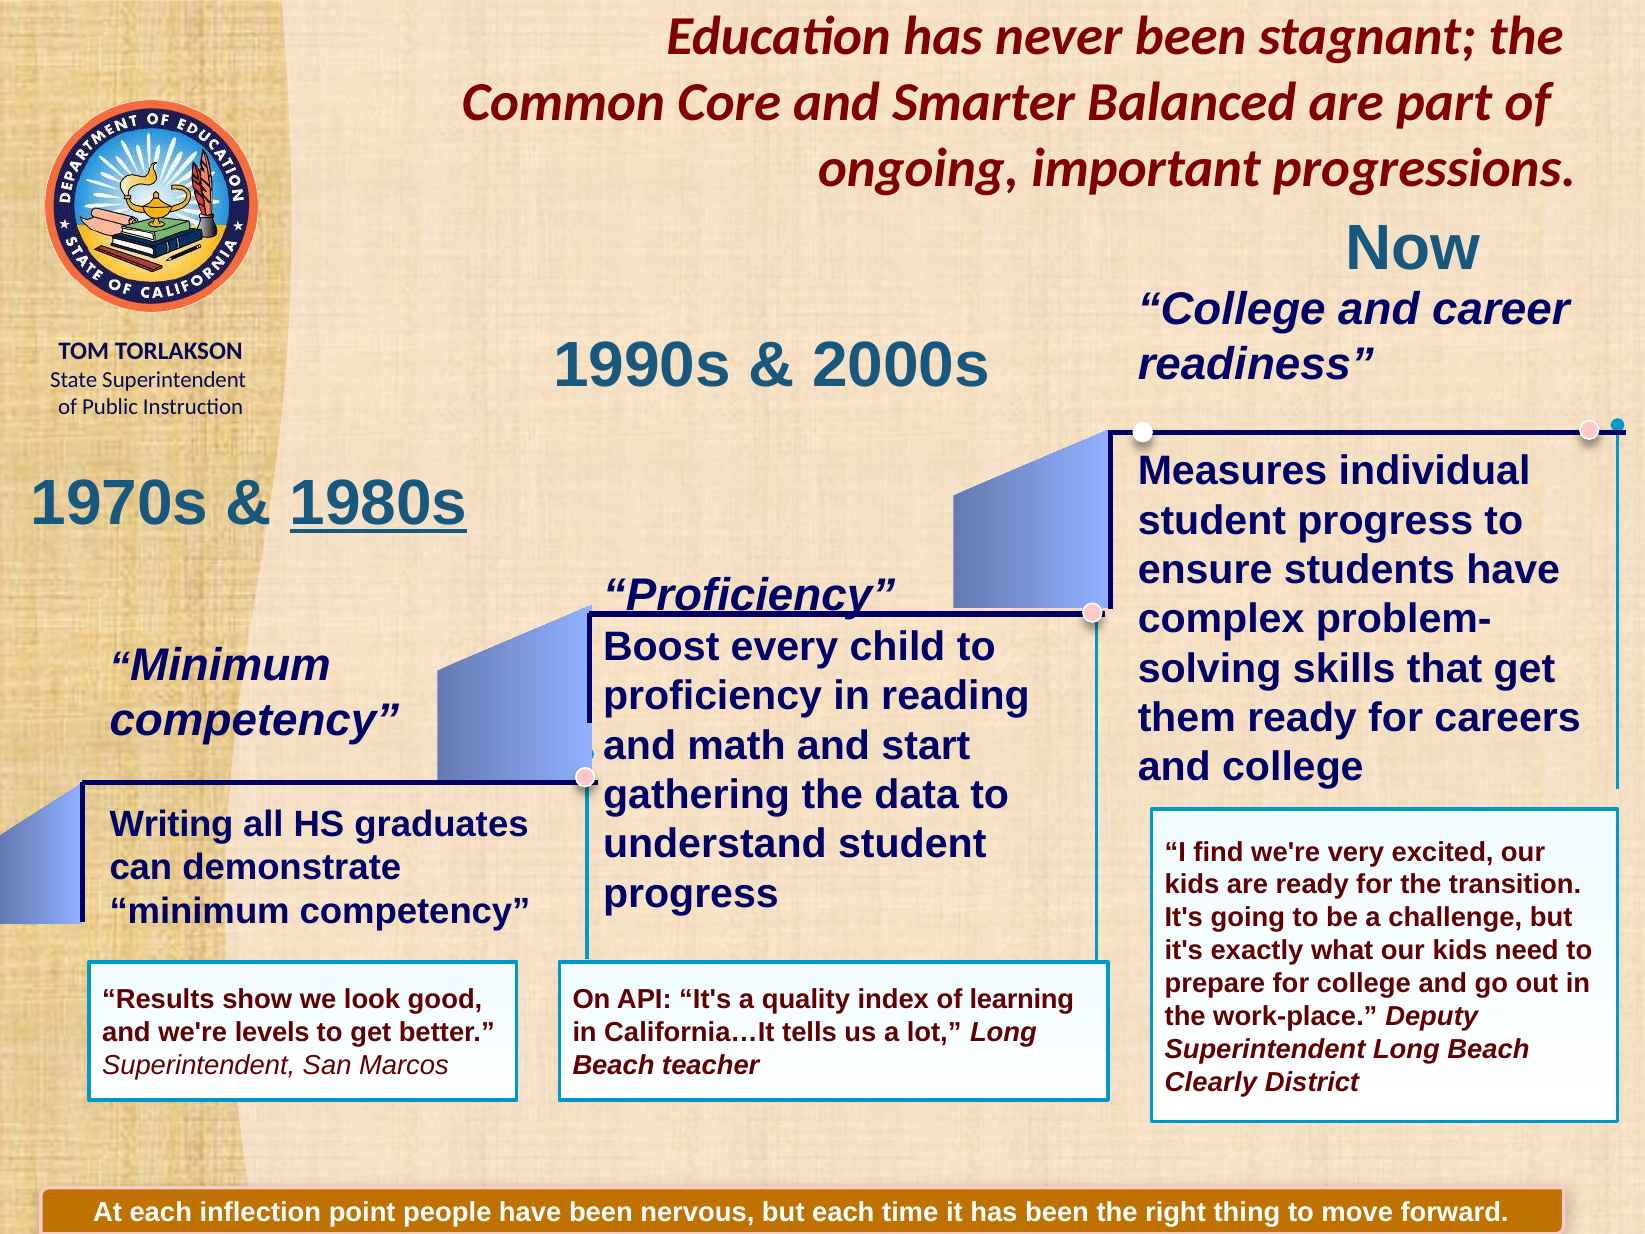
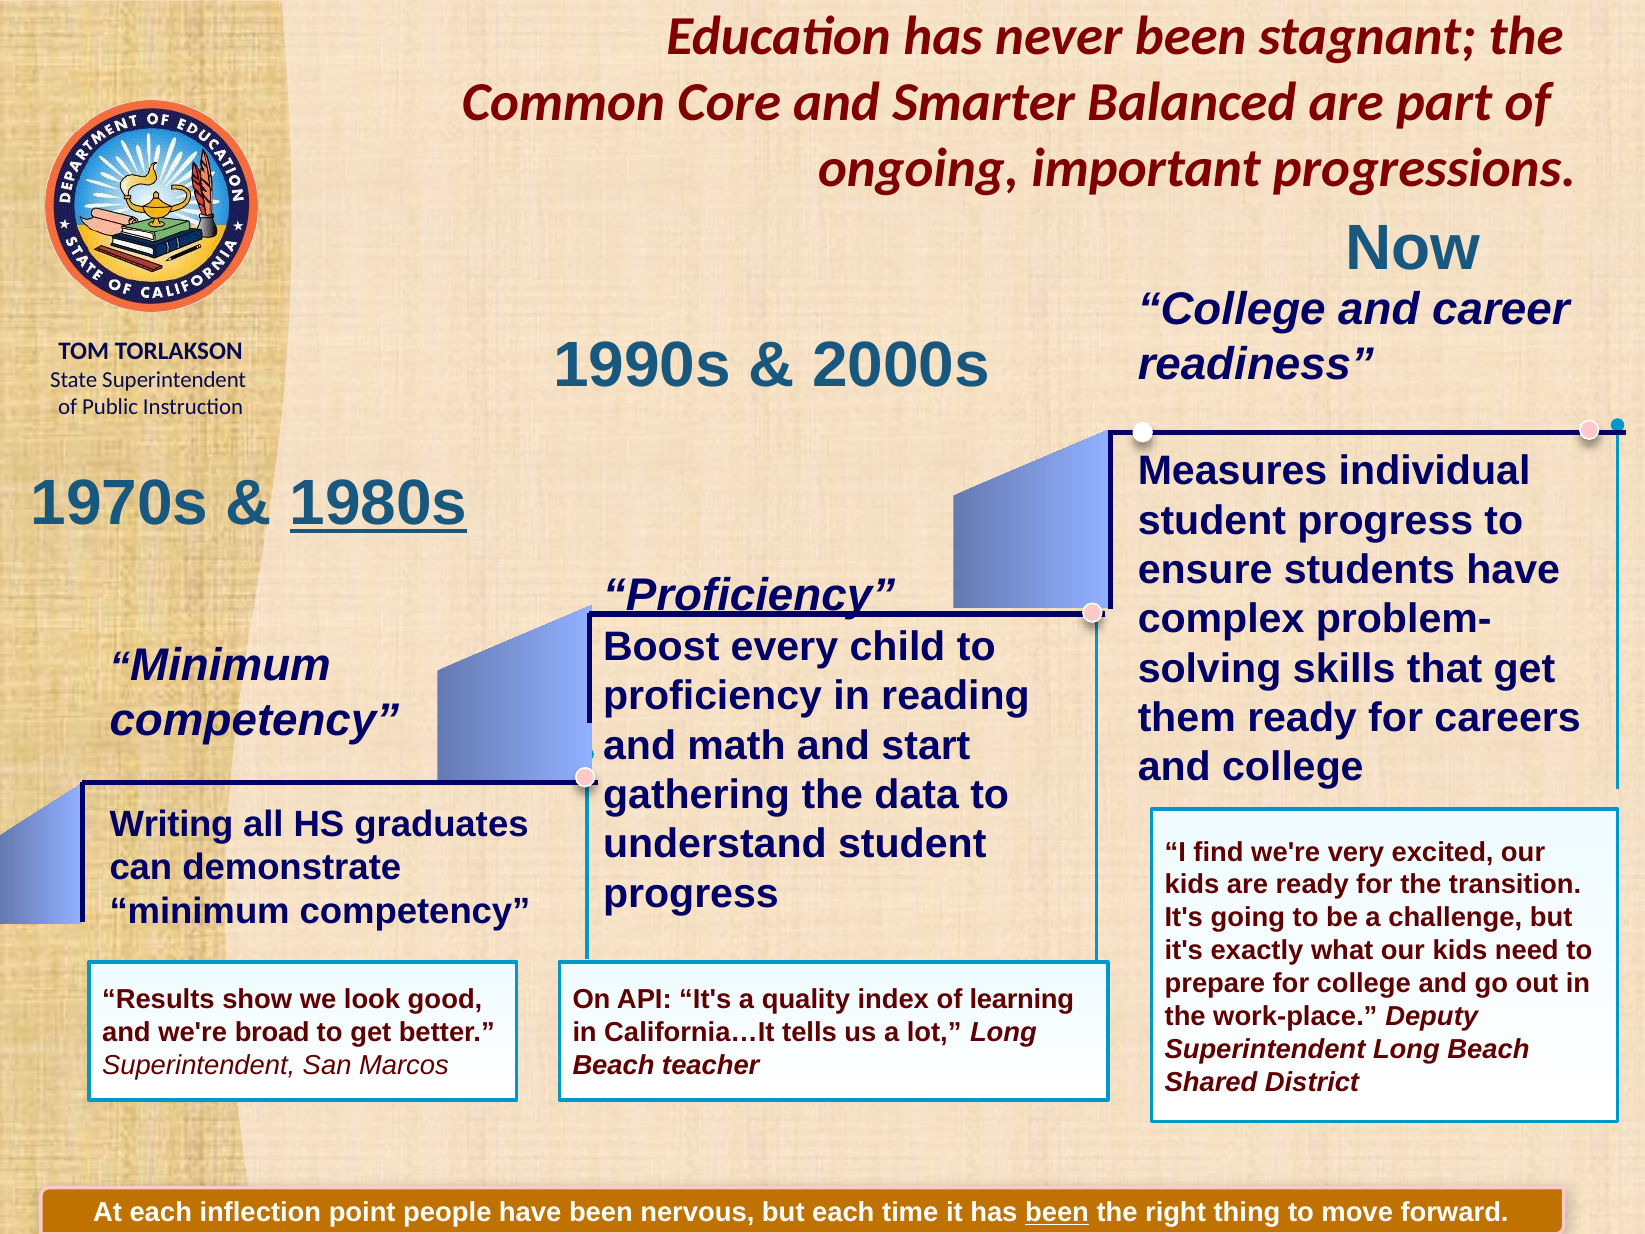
levels: levels -> broad (272, 1033)
Clearly: Clearly -> Shared (1211, 1082)
been underline: none -> present (1057, 1212)
